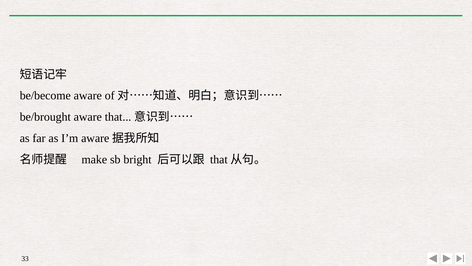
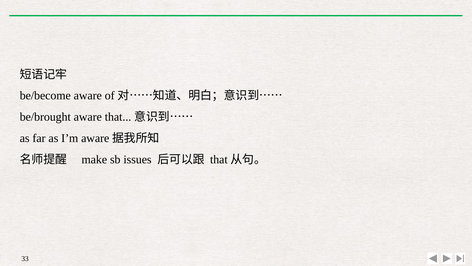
bright: bright -> issues (138, 159)
